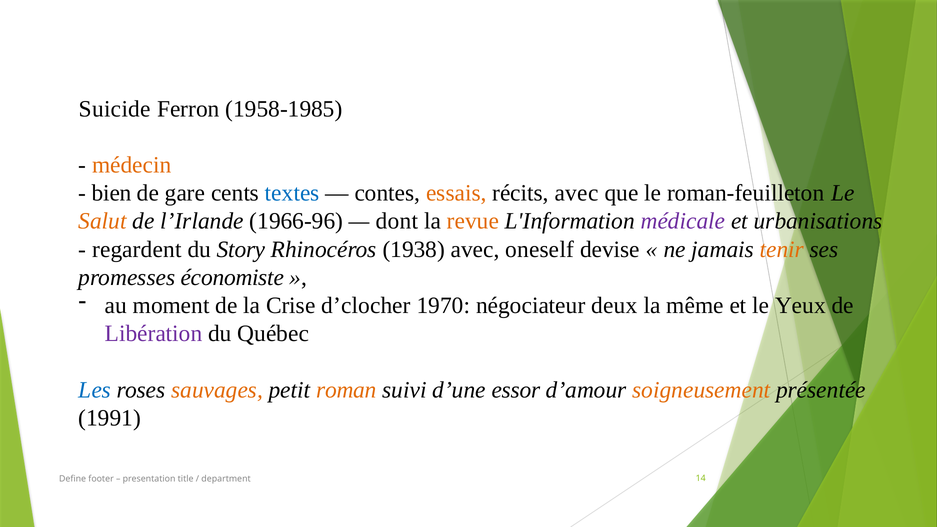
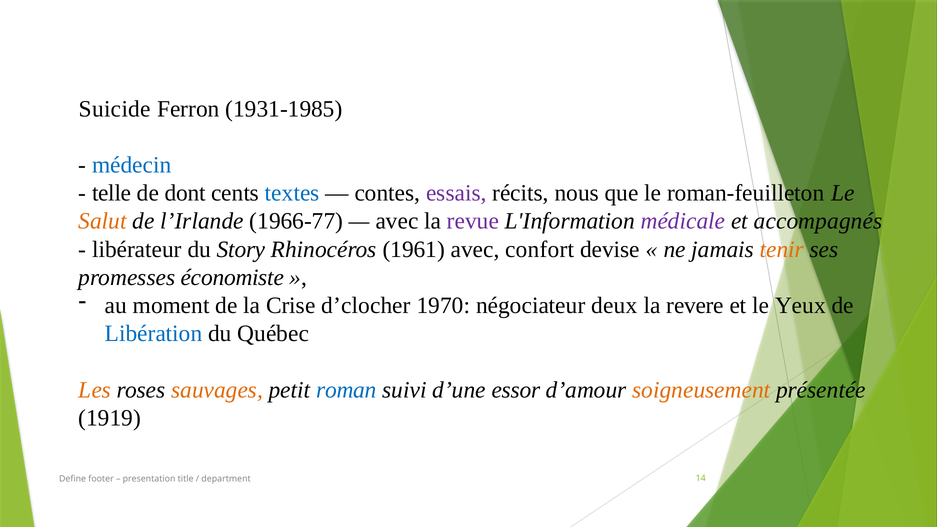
1958-1985: 1958-1985 -> 1931-1985 (284, 109)
médecin colour: orange -> blue (132, 165)
bien: bien -> telle (112, 193)
gare: gare -> dont (185, 193)
essais colour: orange -> purple (456, 193)
récits avec: avec -> nous (577, 193)
1966-96: 1966-96 -> 1966-77 (296, 221)
dont: dont -> avec (397, 221)
revue colour: orange -> purple (473, 221)
urbanisations: urbanisations -> accompagnés (818, 221)
regardent: regardent -> libérateur (137, 249)
1938: 1938 -> 1961 (414, 249)
oneself: oneself -> confort (540, 249)
même: même -> revere (695, 306)
Libération colour: purple -> blue (154, 334)
Les colour: blue -> orange (95, 390)
roman colour: orange -> blue (346, 390)
1991: 1991 -> 1919 (110, 418)
